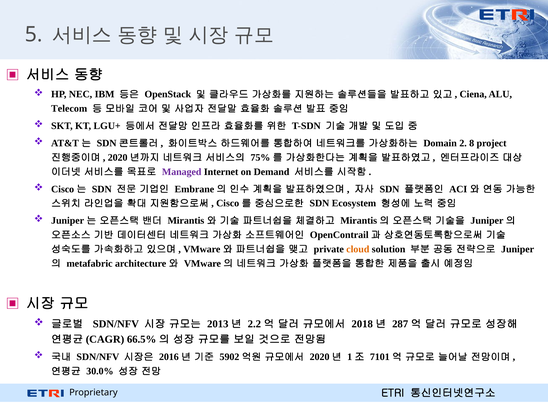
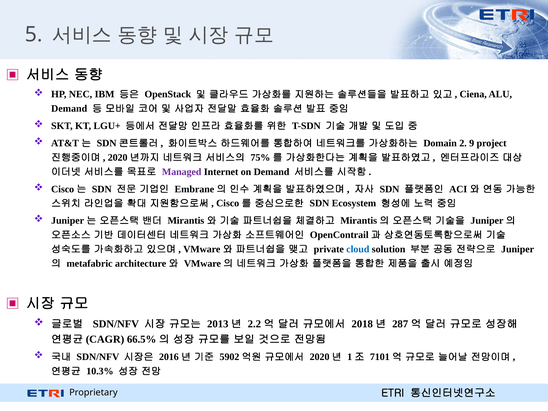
Telecom: Telecom -> Demand (69, 109)
8: 8 -> 9 (472, 143)
cloud colour: orange -> blue (358, 249)
30.0%: 30.0% -> 10.3% (100, 371)
